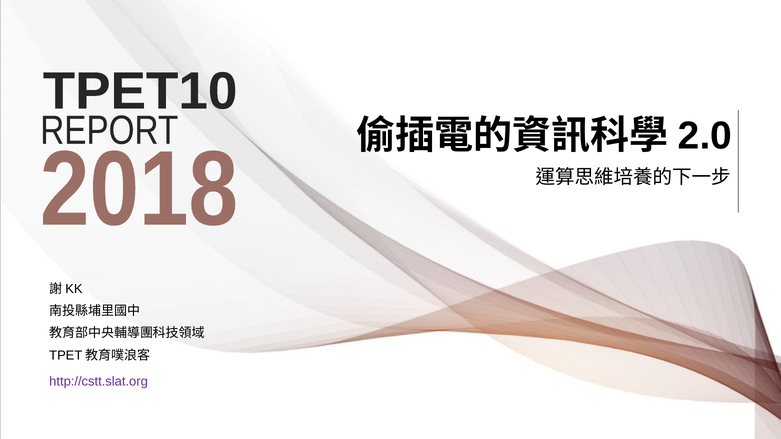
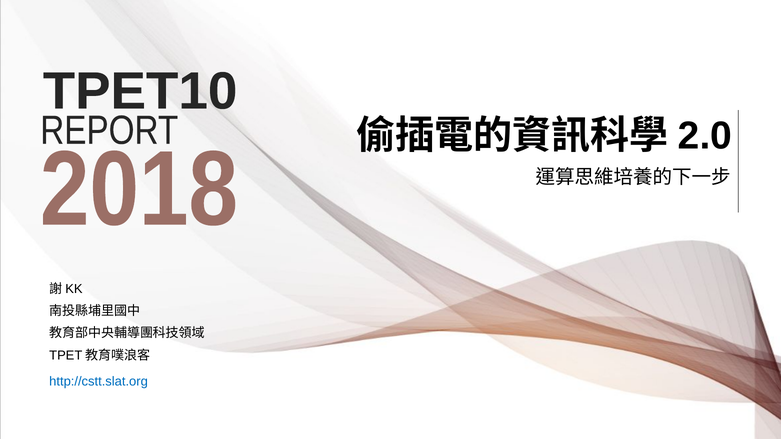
http://cstt.slat.org colour: purple -> blue (99, 382)
